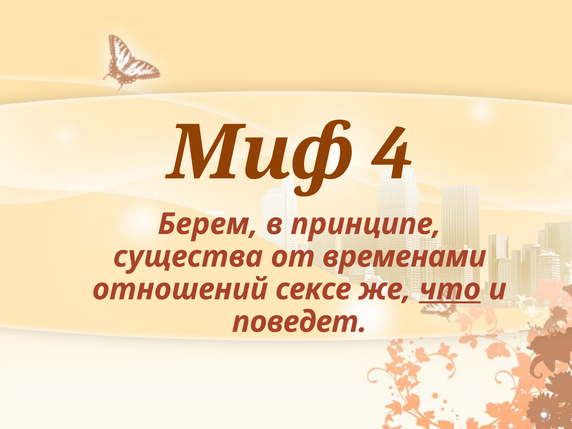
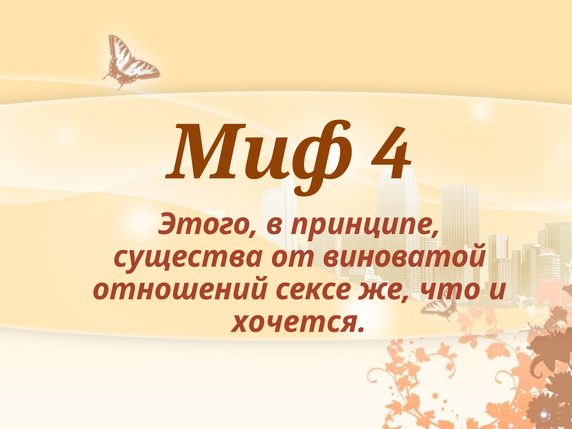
Берем: Берем -> Этого (208, 224)
временами: временами -> виноватой (404, 257)
что underline: present -> none (450, 289)
поведет: поведет -> хочется (299, 322)
